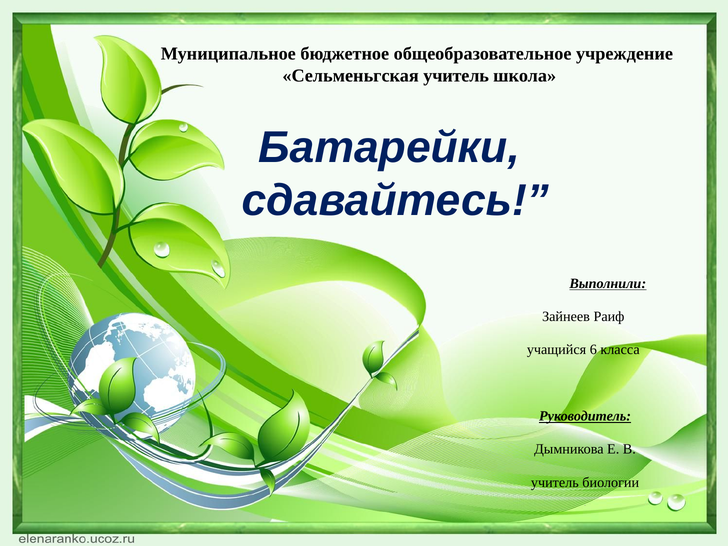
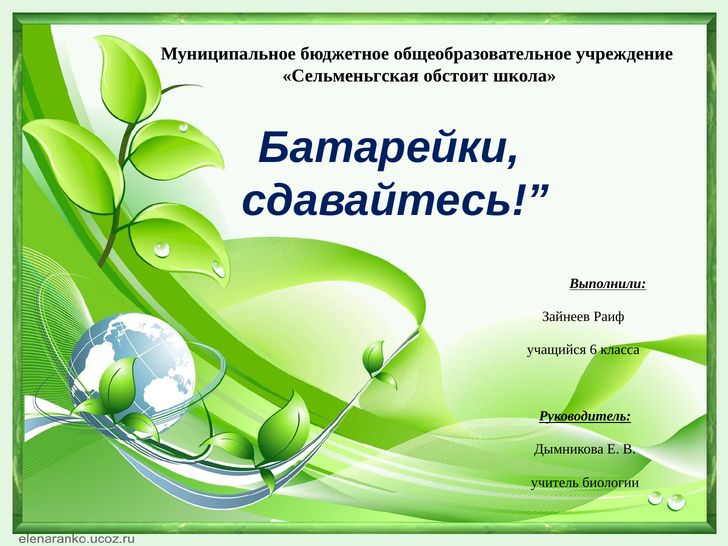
Сельменьгская учитель: учитель -> обстоит (456, 76)
